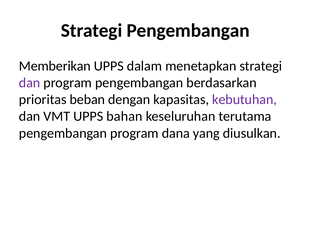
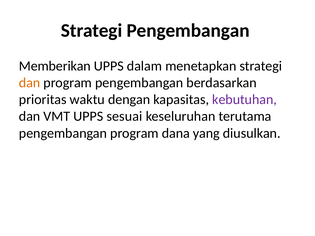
dan colour: purple -> orange (30, 83)
beban: beban -> waktu (87, 100)
bahan: bahan -> sesuai (124, 116)
